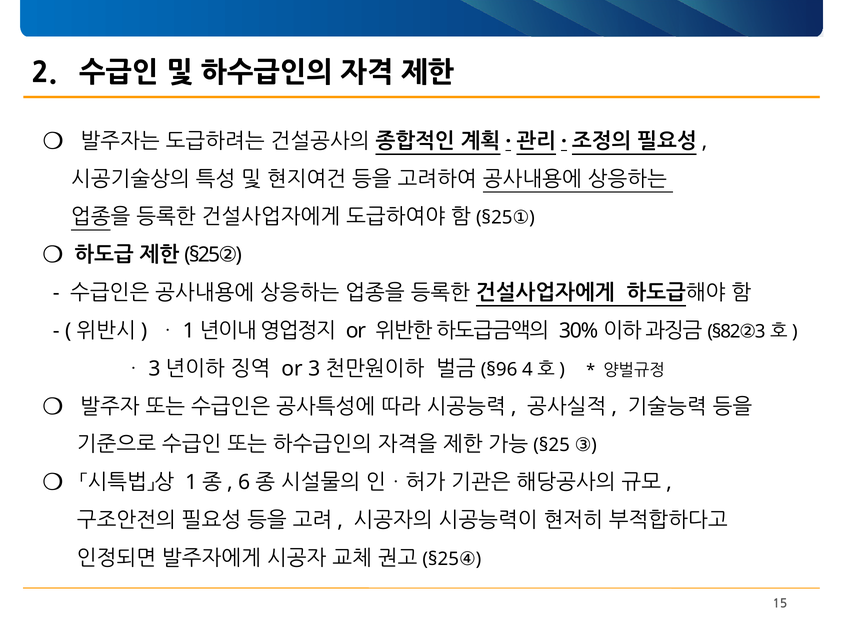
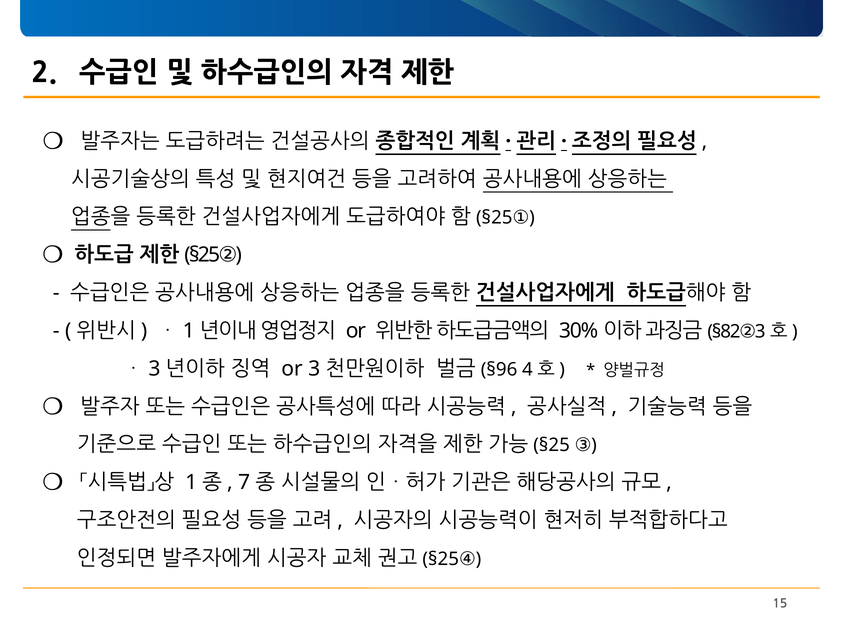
6: 6 -> 7 (244, 483)
